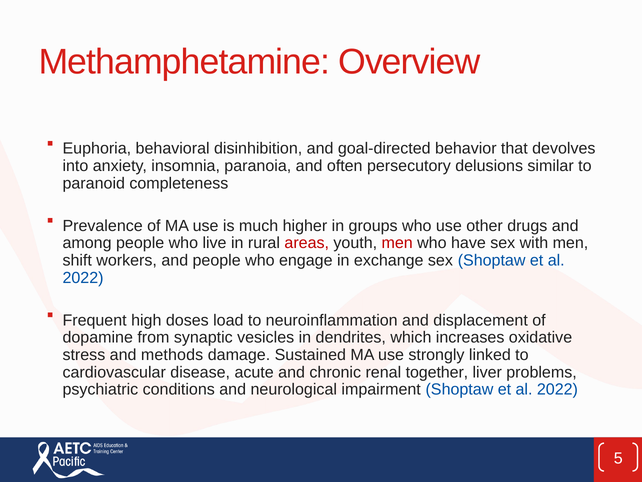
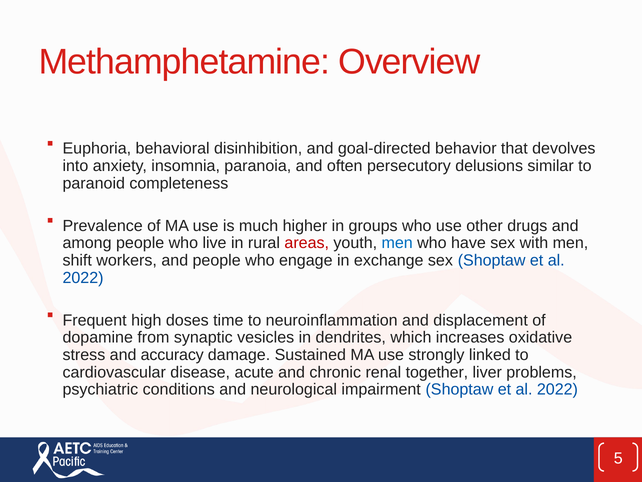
men colour: red -> blue (397, 243)
load: load -> time (228, 320)
methods: methods -> accuracy (172, 355)
